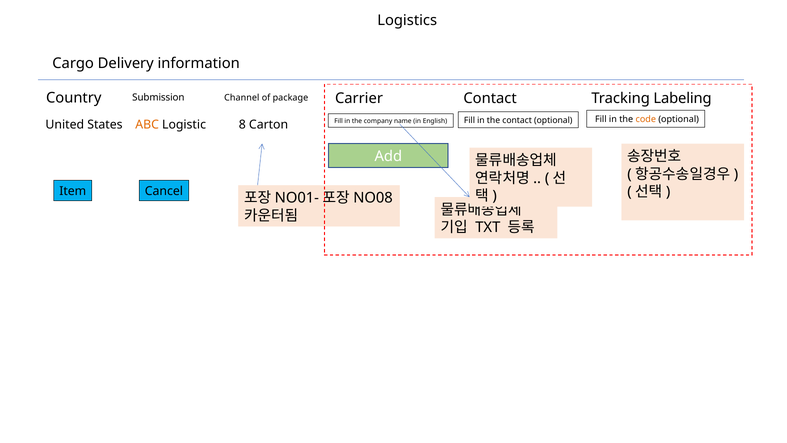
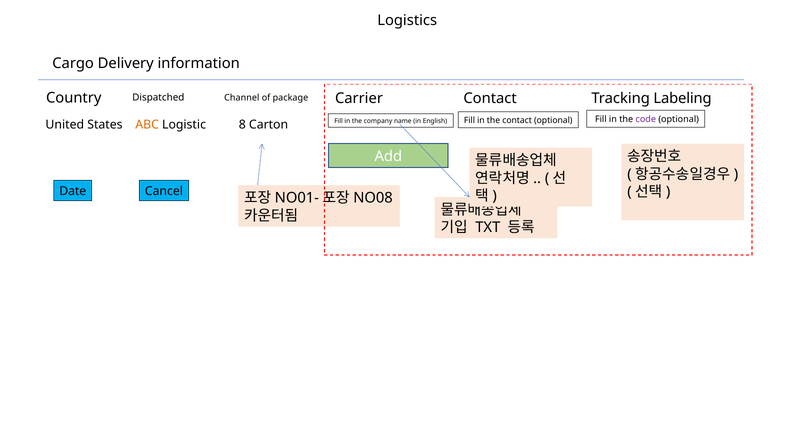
Submission: Submission -> Dispatched (158, 97)
code colour: orange -> purple (646, 119)
Item: Item -> Date (73, 191)
